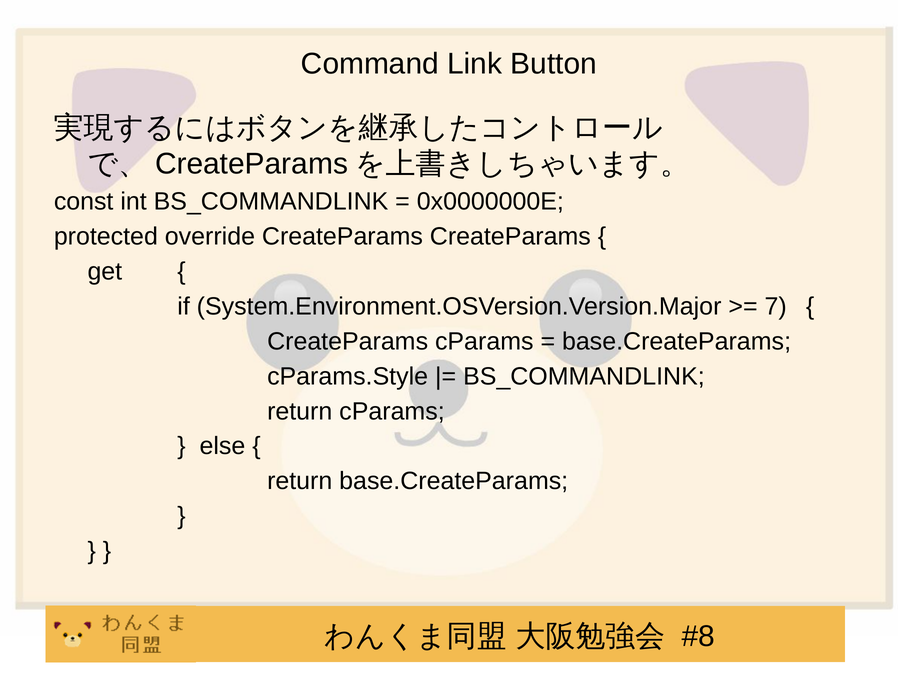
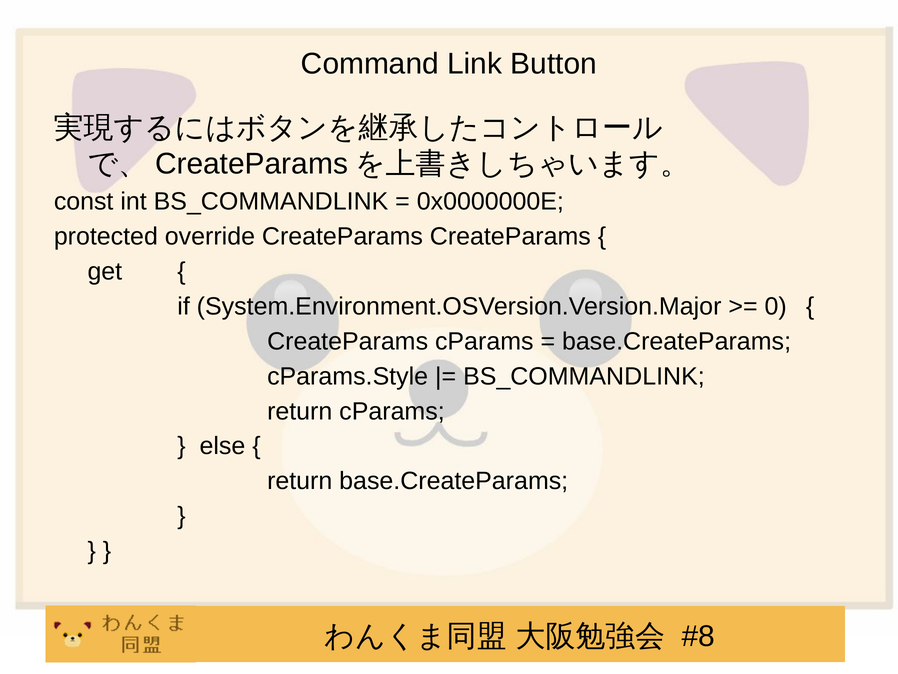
7: 7 -> 0 (776, 306)
